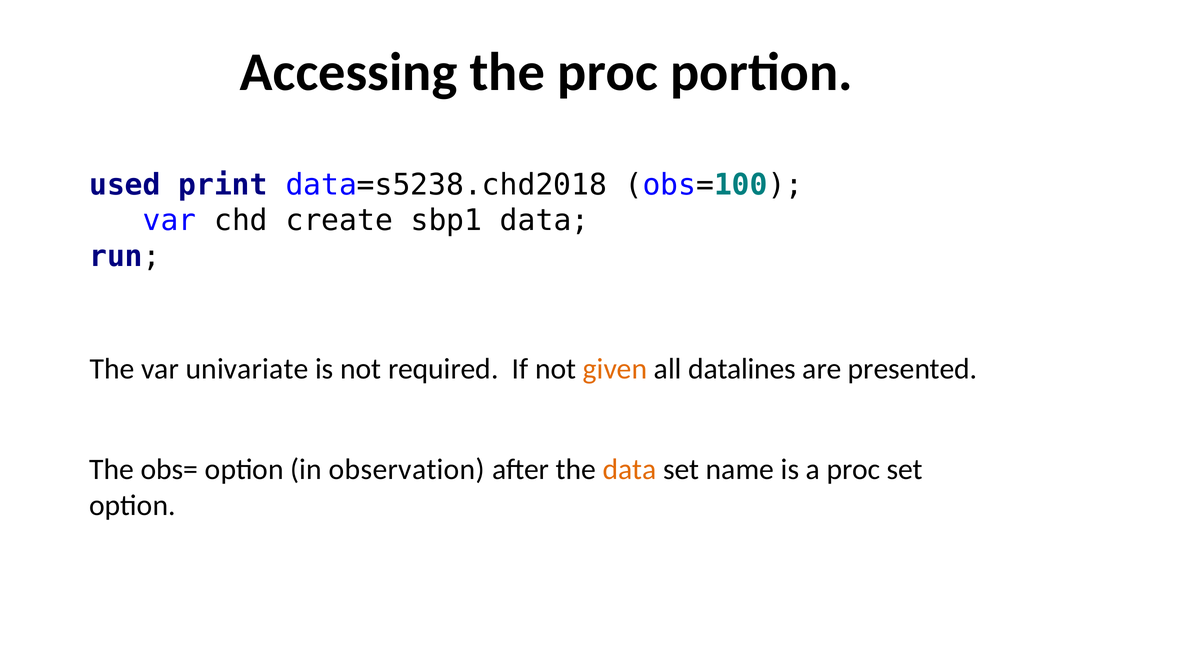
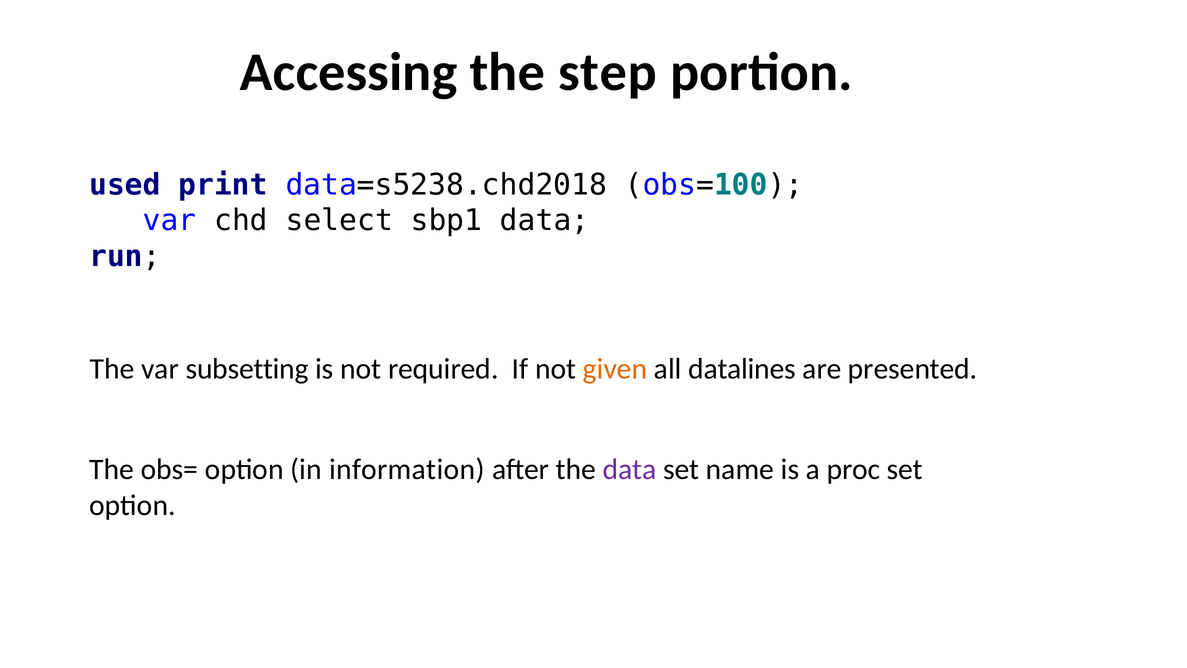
the proc: proc -> step (607, 72)
create: create -> select (339, 221)
univariate: univariate -> subsetting (247, 369)
observation: observation -> information (407, 469)
data colour: orange -> purple (630, 469)
